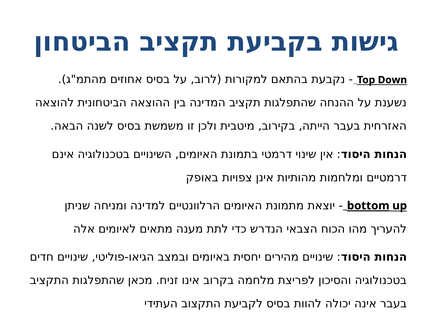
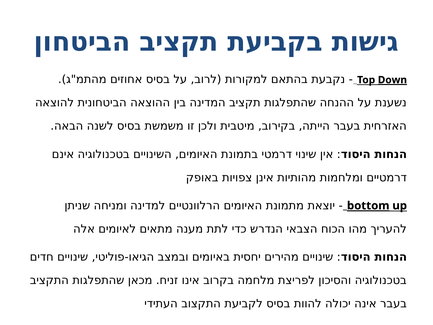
Down underline: none -> present (392, 80)
